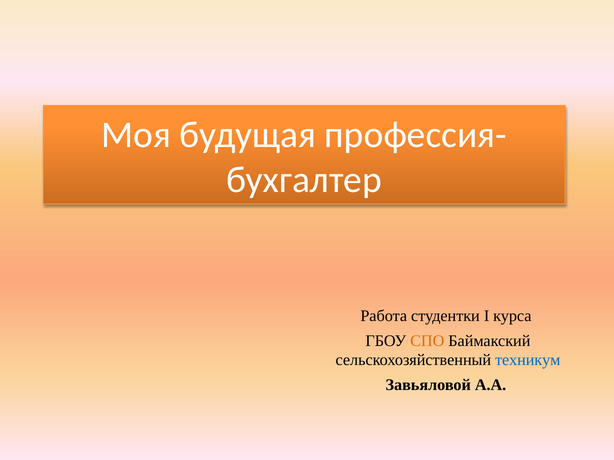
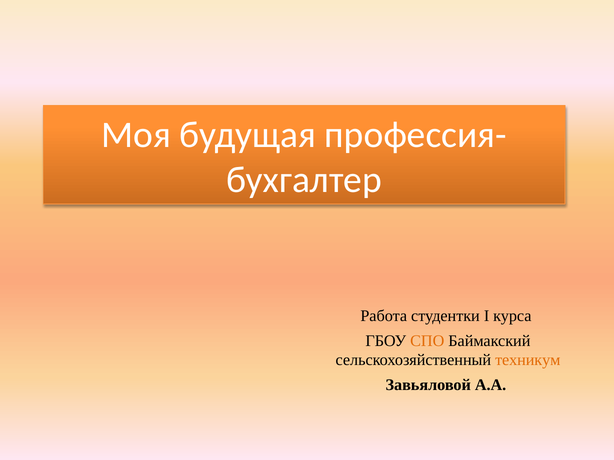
техникум colour: blue -> orange (528, 360)
